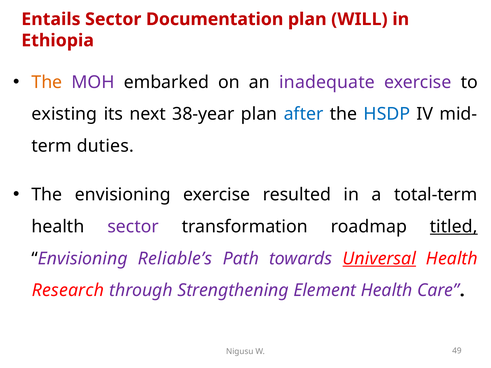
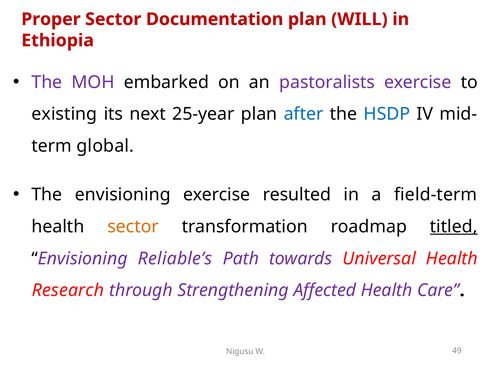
Entails: Entails -> Proper (51, 19)
The colour: orange -> purple (47, 82)
inadequate: inadequate -> pastoralists (327, 82)
38-year: 38-year -> 25-year (203, 114)
duties: duties -> global (105, 146)
total-term: total-term -> field-term (436, 195)
sector colour: purple -> orange (133, 227)
Universal underline: present -> none (379, 259)
Element: Element -> Affected (325, 291)
